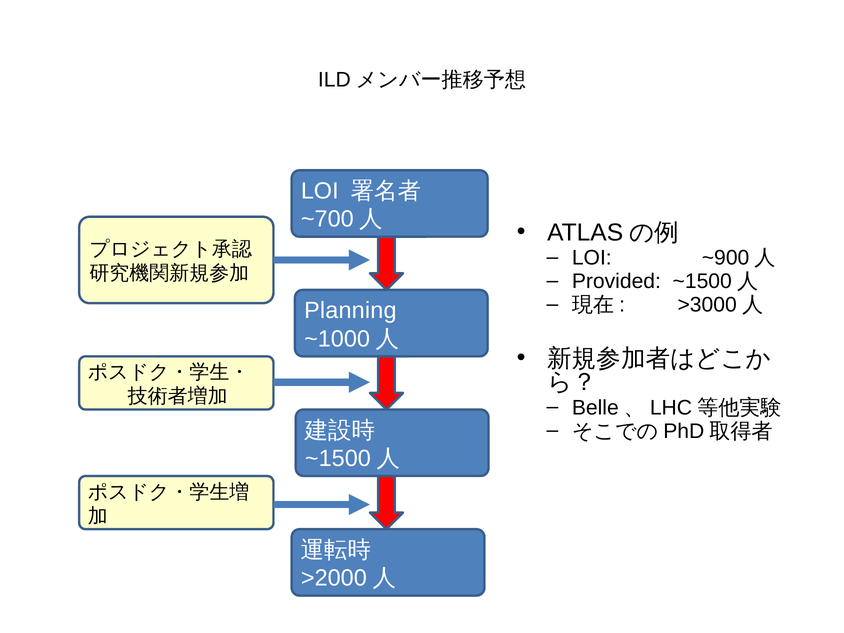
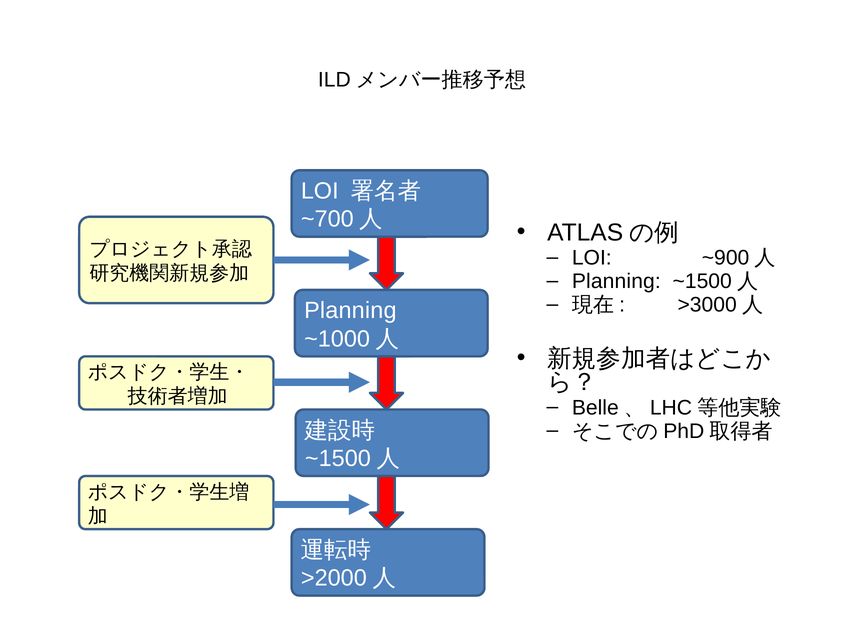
Provided: Provided -> Planning (616, 281)
